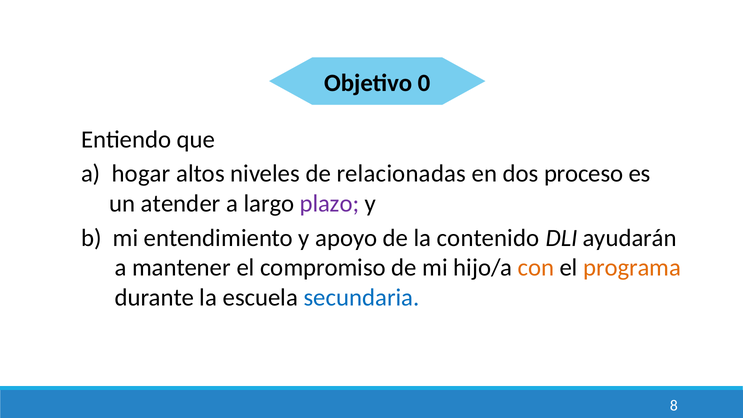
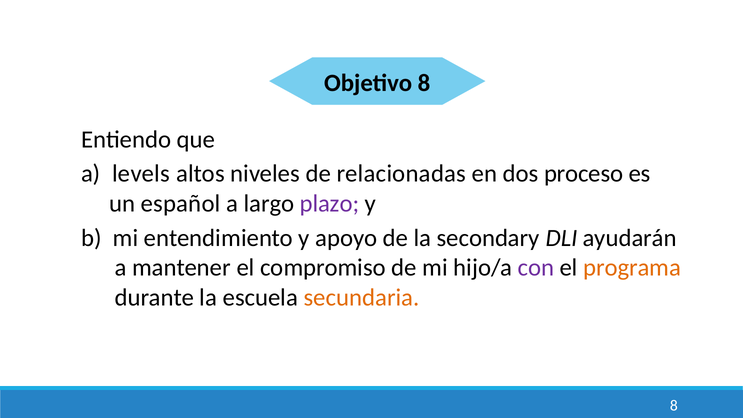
Objetivo 0: 0 -> 8 (424, 83)
hogar: hogar -> levels (141, 174)
atender: atender -> español (181, 203)
contenido: contenido -> secondary (488, 238)
con colour: orange -> purple (536, 268)
secundaria colour: blue -> orange (362, 297)
